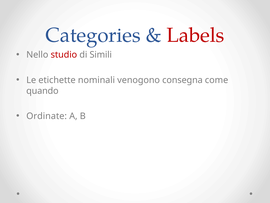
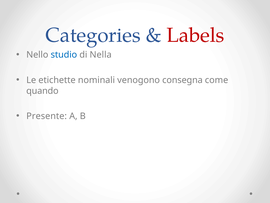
studio colour: red -> blue (64, 55)
Simili: Simili -> Nella (101, 55)
Ordinate: Ordinate -> Presente (47, 116)
